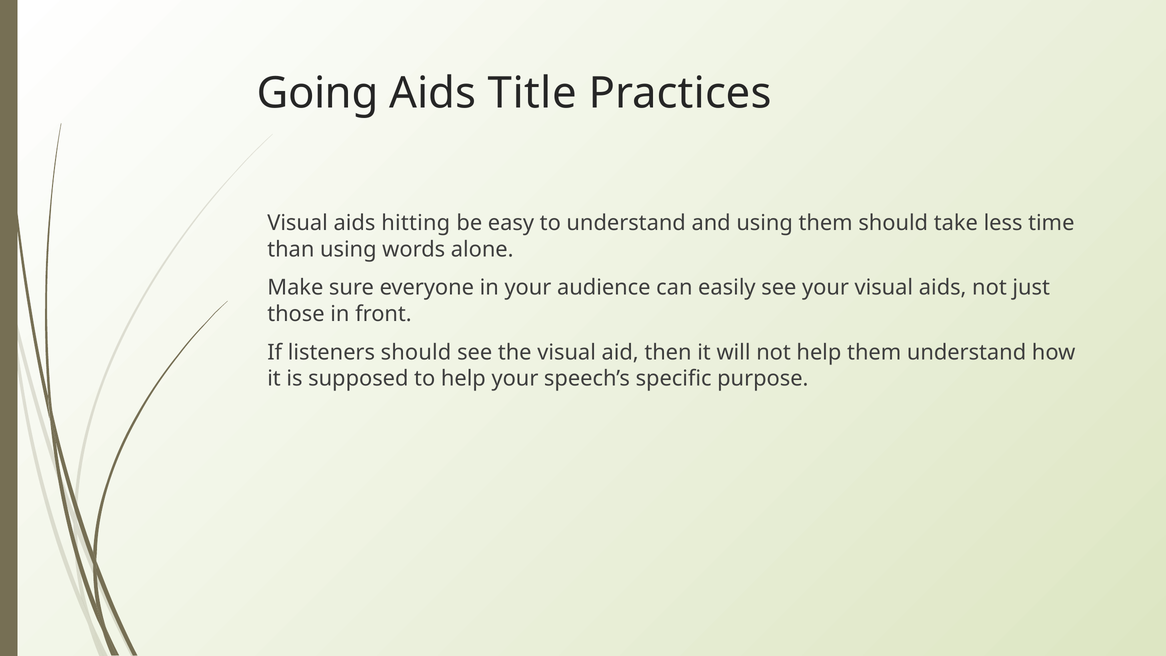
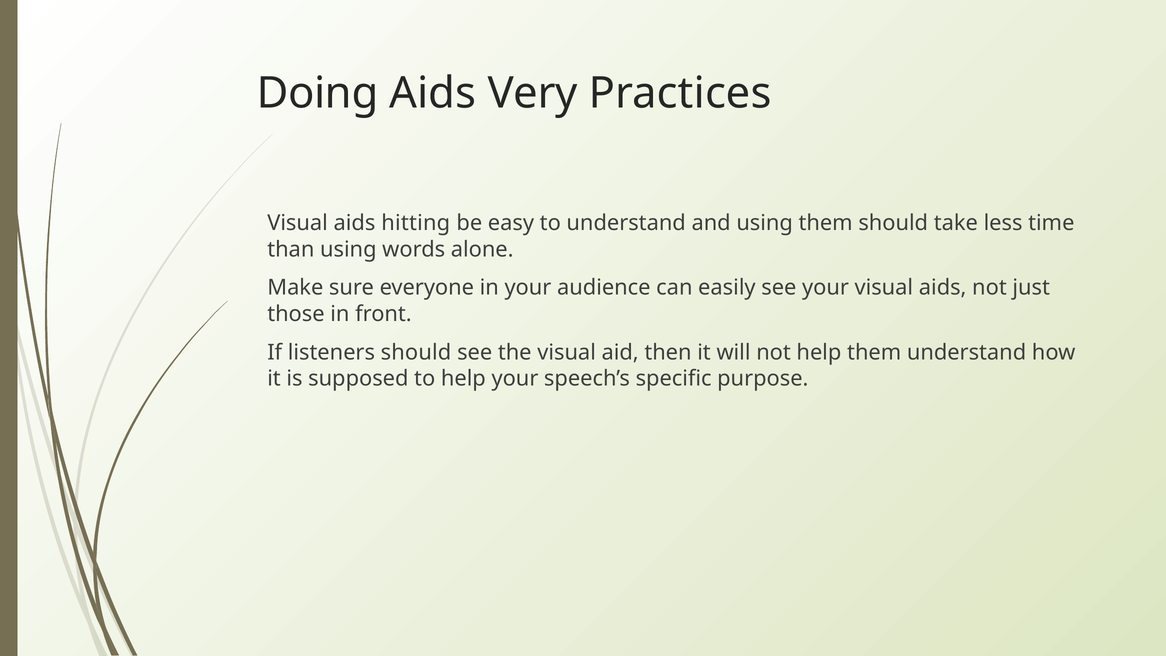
Going: Going -> Doing (318, 93)
Title: Title -> Very (533, 93)
